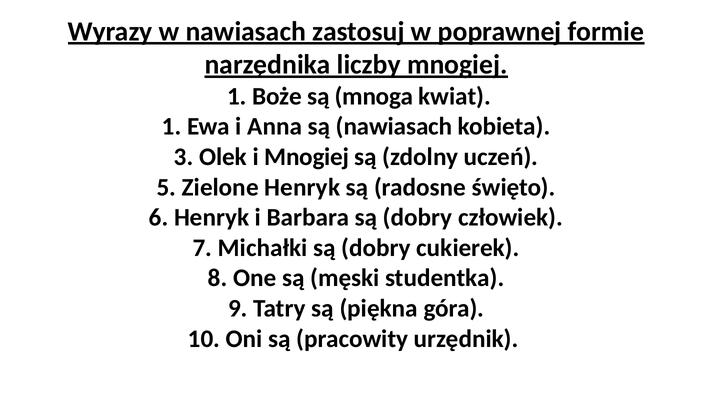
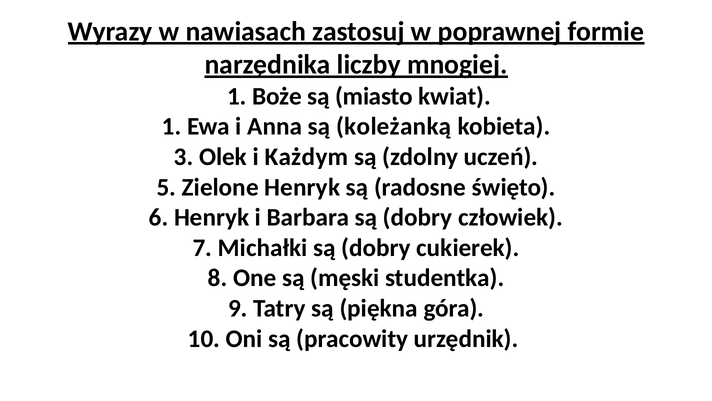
mnoga: mnoga -> miasto (374, 96)
są nawiasach: nawiasach -> koleżanką (394, 126)
i Mnogiej: Mnogiej -> Każdym (306, 157)
